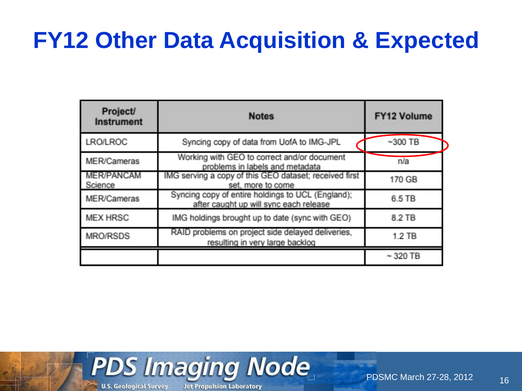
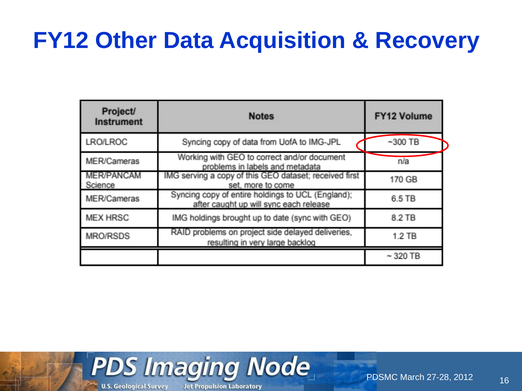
Expected: Expected -> Recovery (427, 40)
